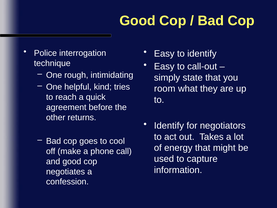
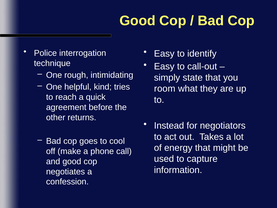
Identify: Identify -> Instead (169, 126)
